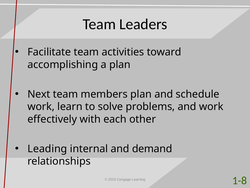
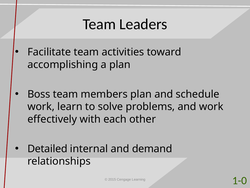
Next: Next -> Boss (39, 94)
Leading: Leading -> Detailed (47, 148)
1-8: 1-8 -> 1-0 (240, 180)
